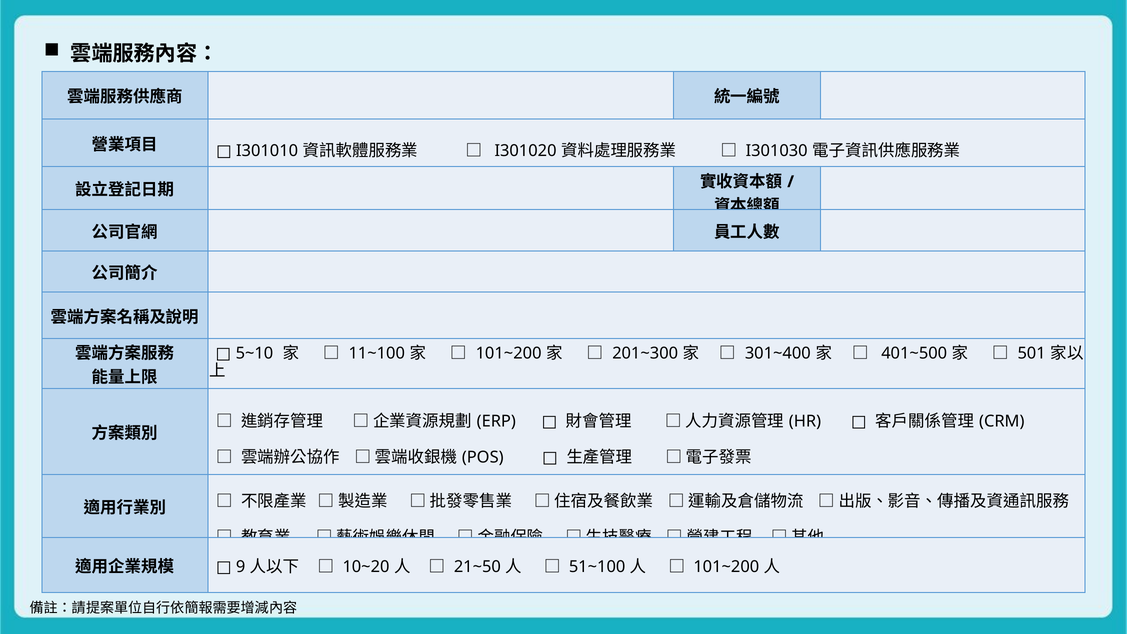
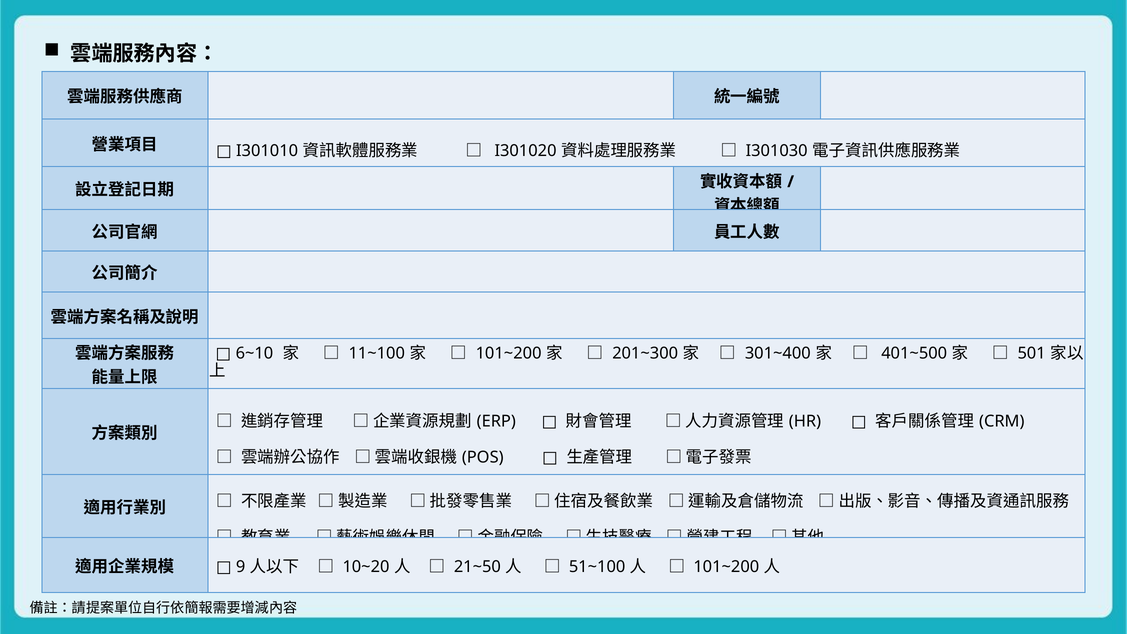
5~10: 5~10 -> 6~10 (254, 353)
